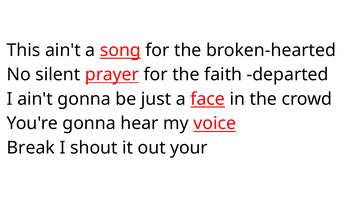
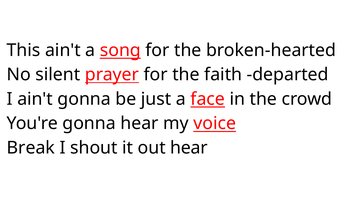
out your: your -> hear (189, 148)
